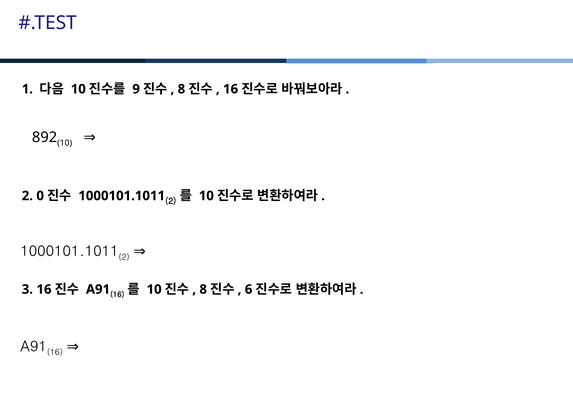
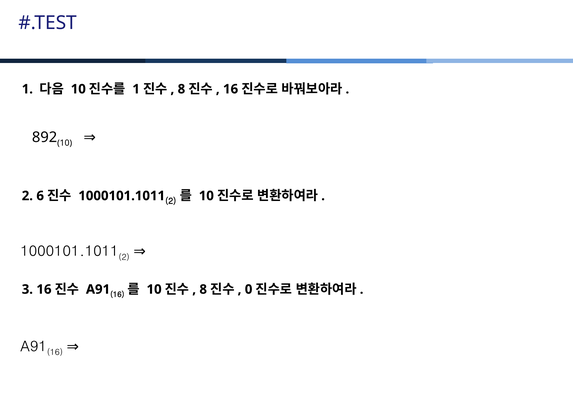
9: 9 -> 1 (136, 89)
0: 0 -> 6 (40, 196)
6: 6 -> 0 (249, 289)
